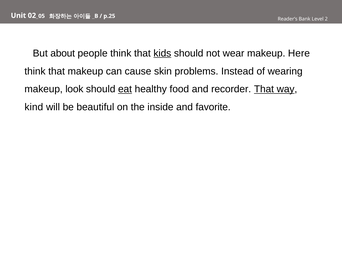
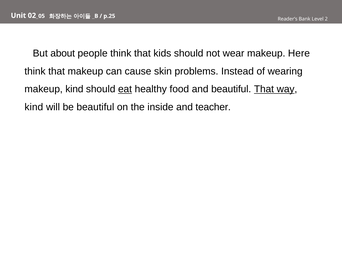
kids underline: present -> none (162, 53)
makeup look: look -> kind (74, 89)
and recorder: recorder -> beautiful (231, 89)
favorite: favorite -> teacher (213, 107)
